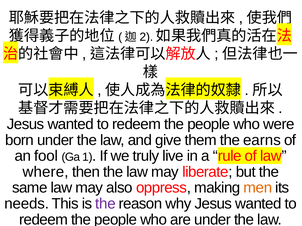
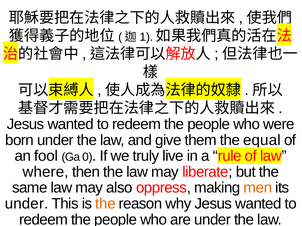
2: 2 -> 1 (146, 37)
earns: earns -> equal (262, 140)
1: 1 -> 0 (87, 157)
needs: needs -> under (27, 204)
the colour: purple -> orange (105, 204)
